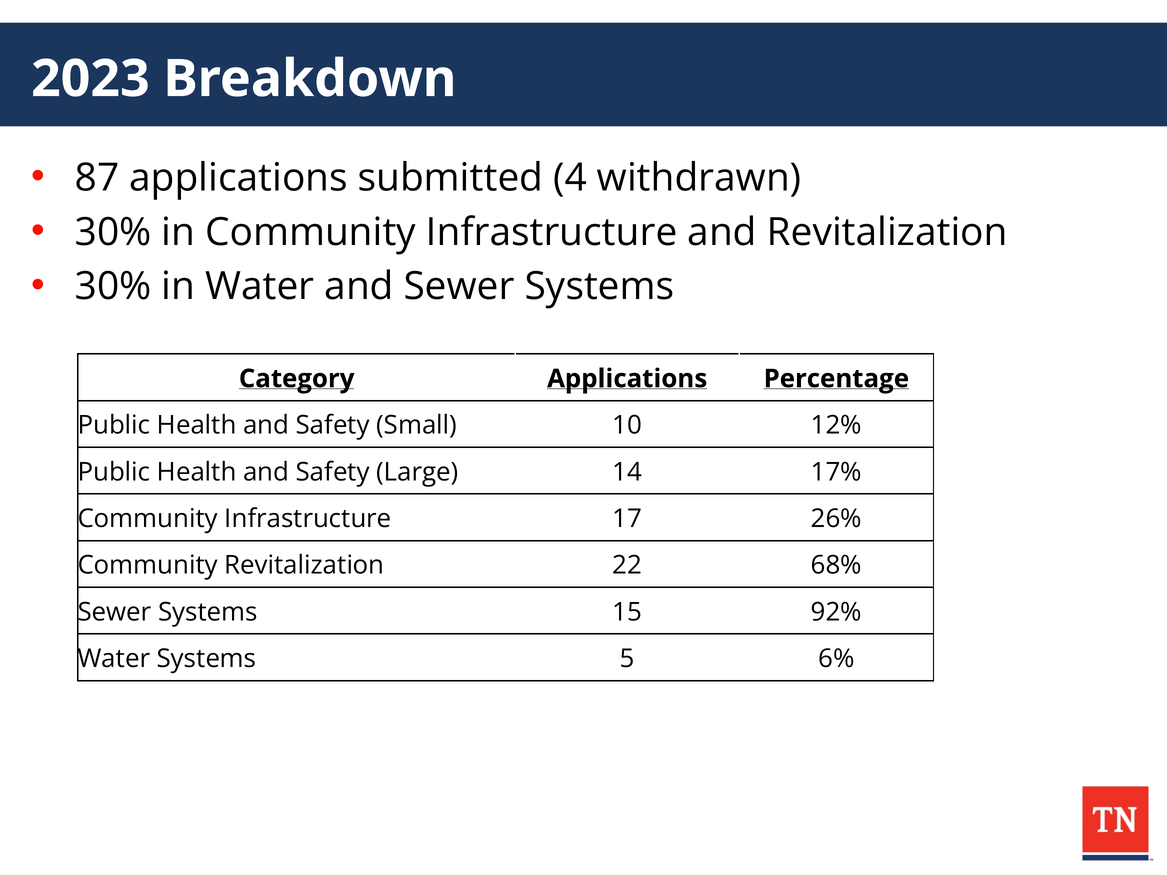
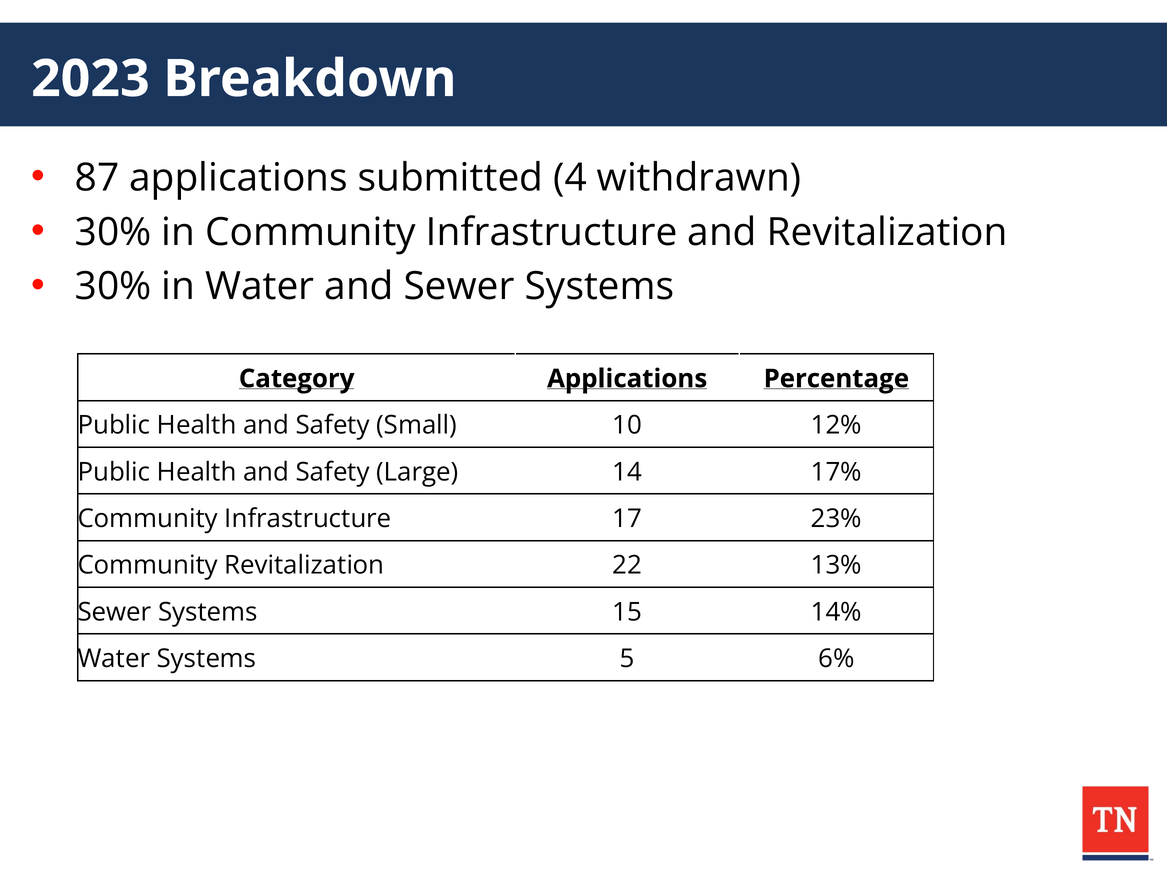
26%: 26% -> 23% (836, 519)
68%: 68% -> 13% (836, 566)
92%: 92% -> 14% (836, 612)
